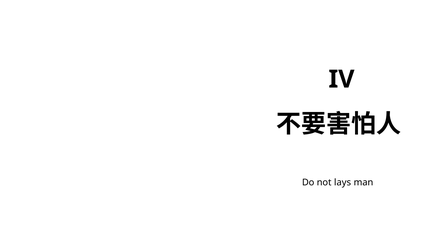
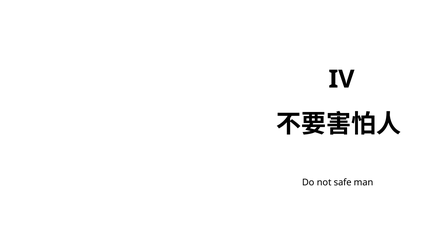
lays: lays -> safe (343, 182)
